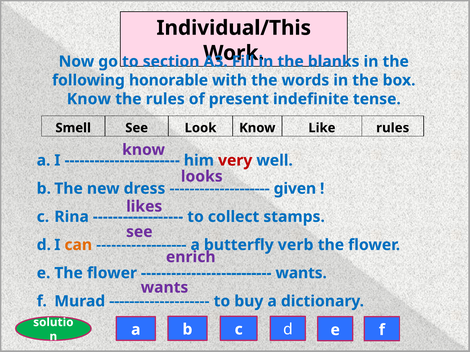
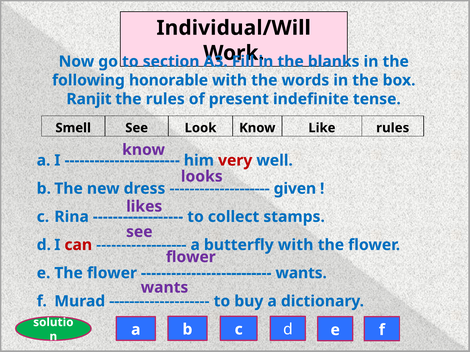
Individual/This: Individual/This -> Individual/Will (234, 28)
Know: Know -> Ranjit (89, 99)
can colour: orange -> red (78, 245)
butterfly verb: verb -> with (296, 245)
enrich: enrich -> flower (191, 257)
